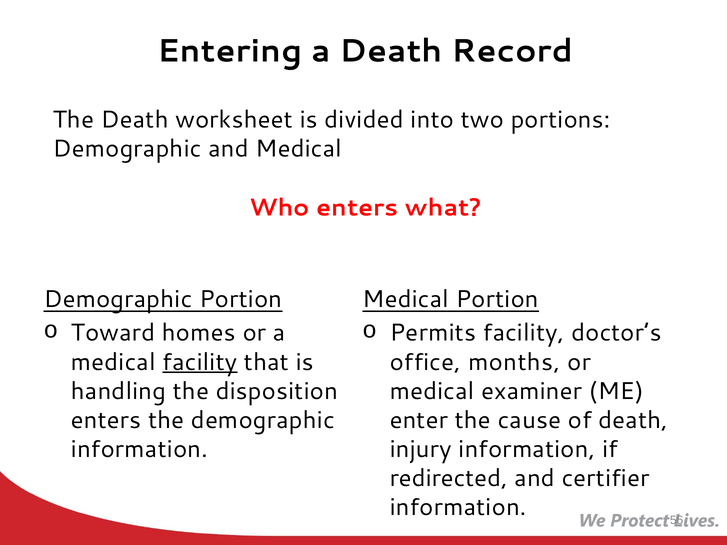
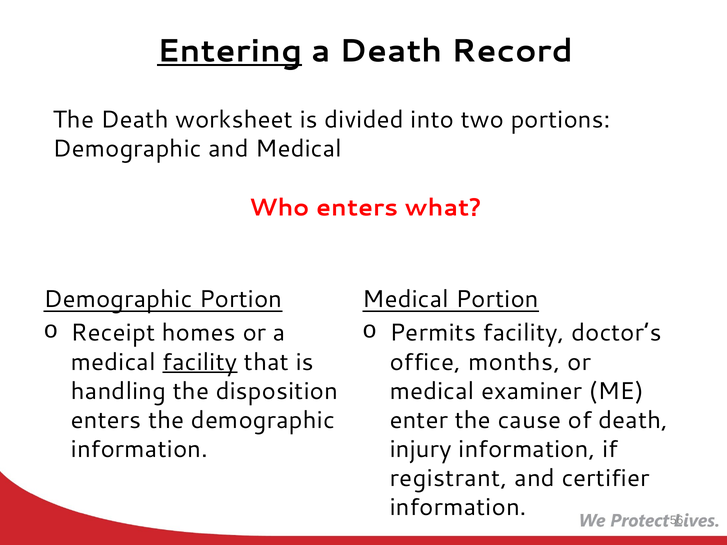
Entering underline: none -> present (230, 51)
Toward: Toward -> Receipt (113, 333)
redirected: redirected -> registrant (449, 479)
